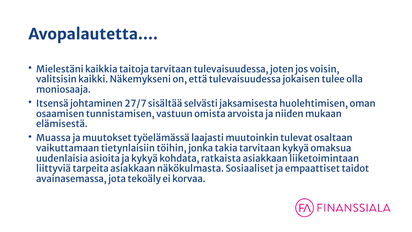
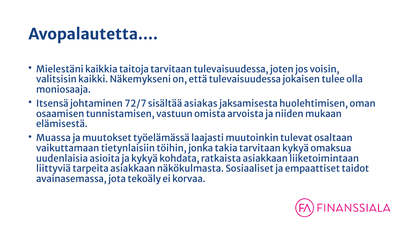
27/7: 27/7 -> 72/7 (135, 104)
selvästi: selvästi -> asiakas (201, 104)
